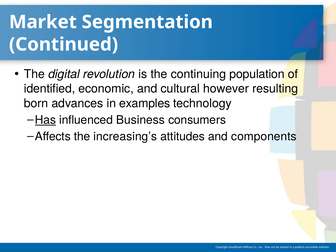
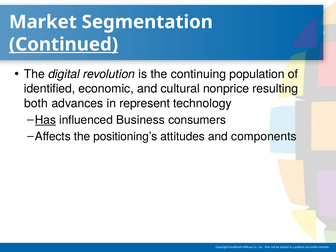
Continued underline: none -> present (64, 44)
however: however -> nonprice (226, 89)
born: born -> both (36, 103)
examples: examples -> represent (145, 103)
increasing’s: increasing’s -> positioning’s (125, 136)
